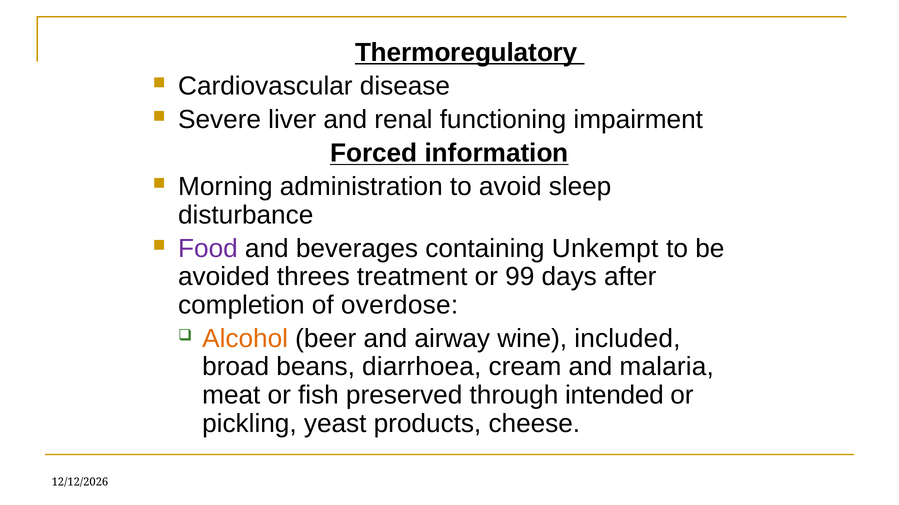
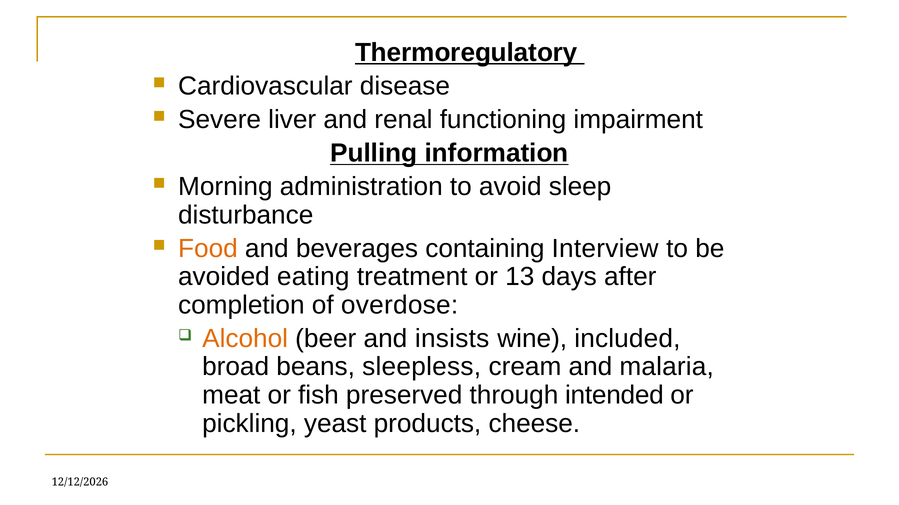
Forced: Forced -> Pulling (374, 153)
Food colour: purple -> orange (208, 249)
Unkempt: Unkempt -> Interview (605, 249)
threes: threes -> eating (313, 277)
99: 99 -> 13 (520, 277)
airway: airway -> insists (452, 339)
diarrhoea: diarrhoea -> sleepless (422, 367)
